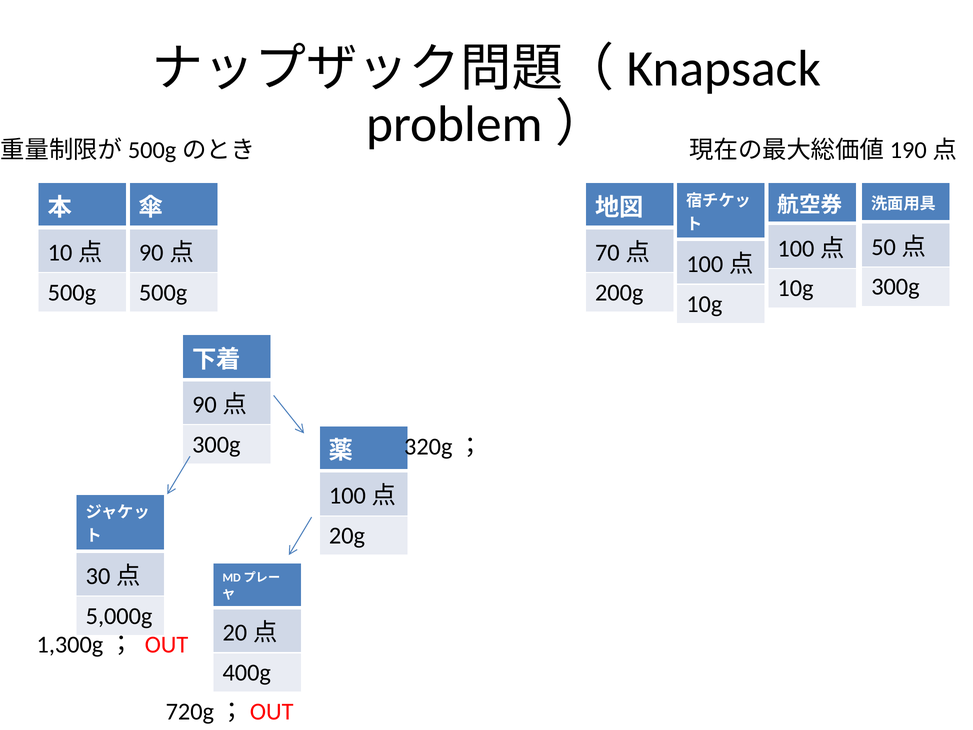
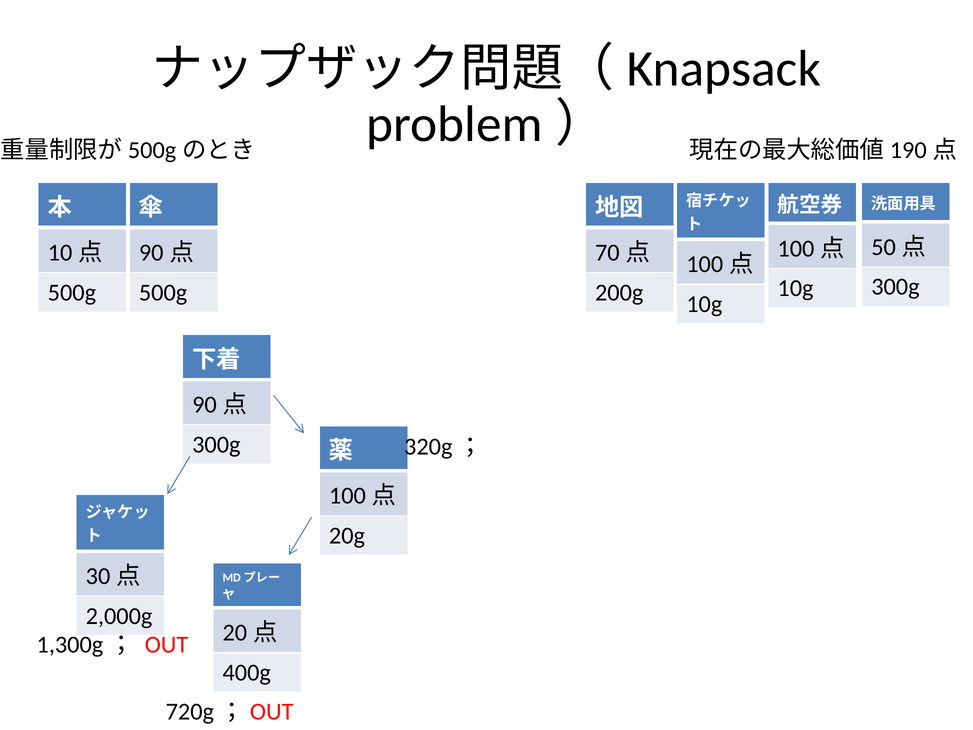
5,000g: 5,000g -> 2,000g (119, 616)
